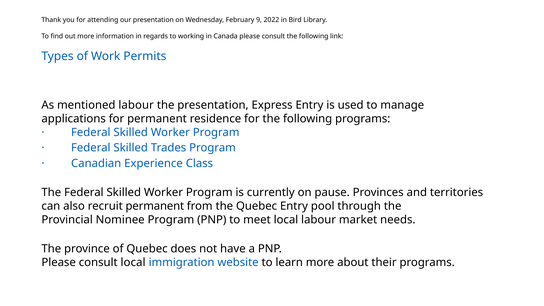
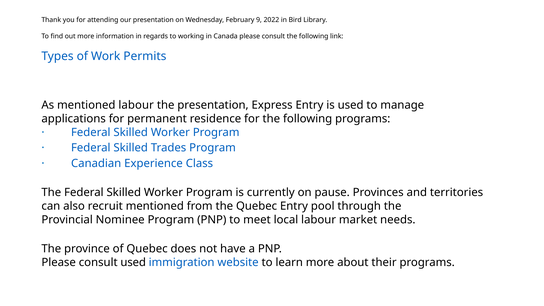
recruit permanent: permanent -> mentioned (155, 206)
consult local: local -> used (133, 262)
